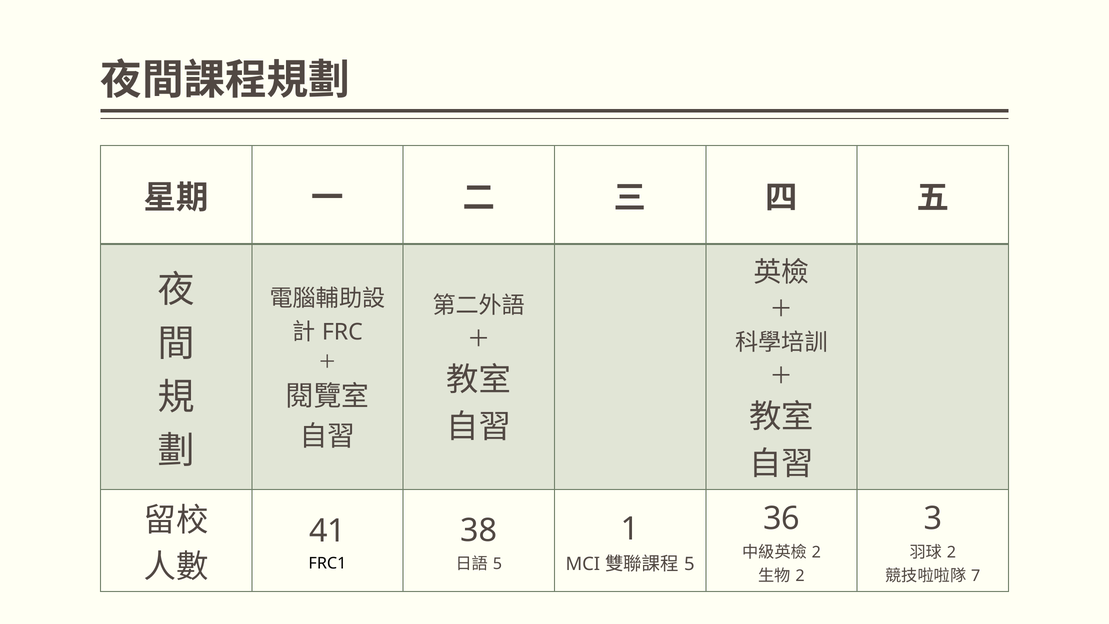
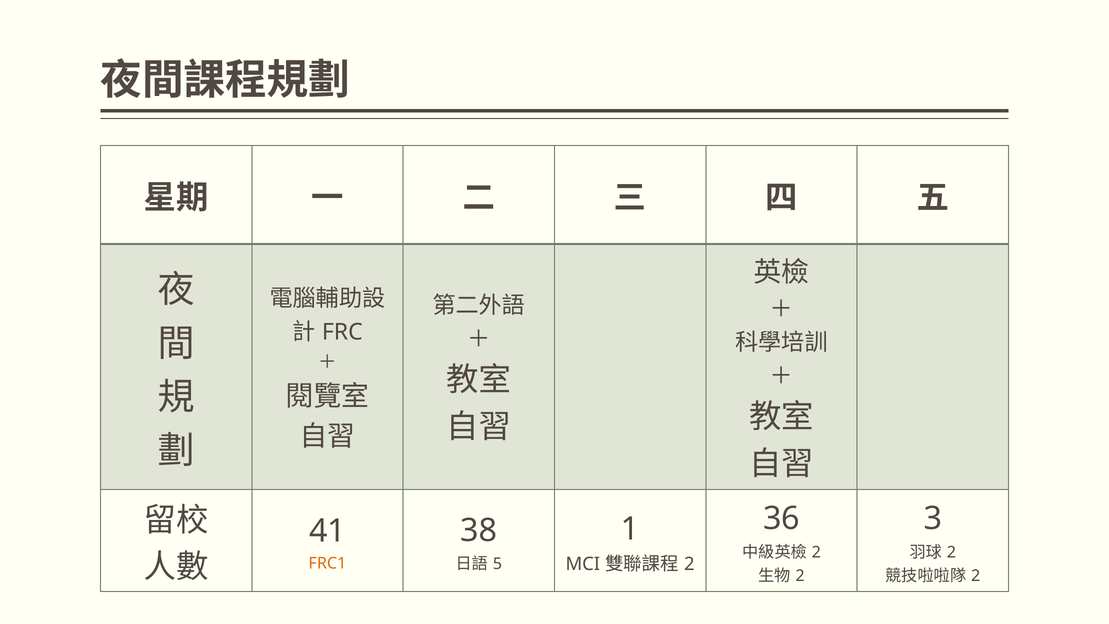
FRC1 colour: black -> orange (327, 563)
5: 5 -> 2 (689, 564)
7: 7 -> 2 (976, 576)
